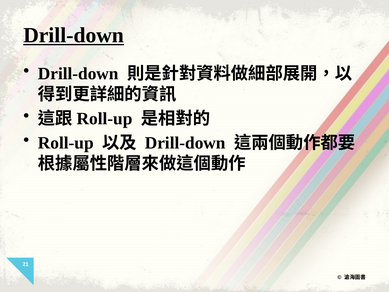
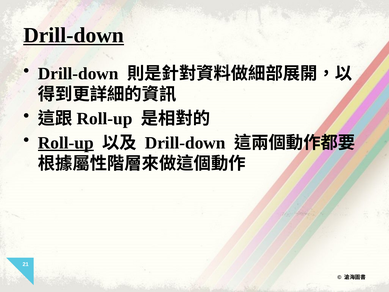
Roll-up underline: none -> present (66, 143)
